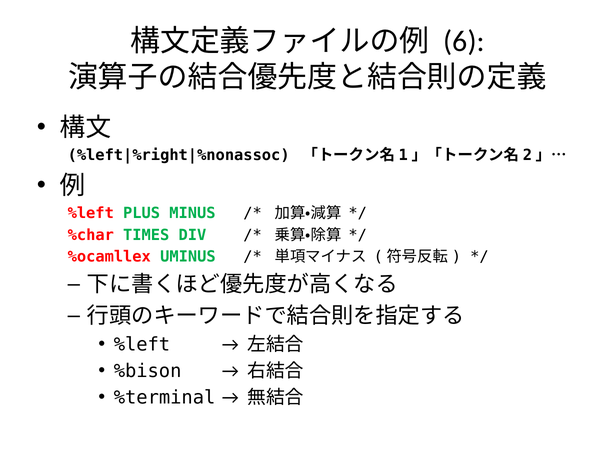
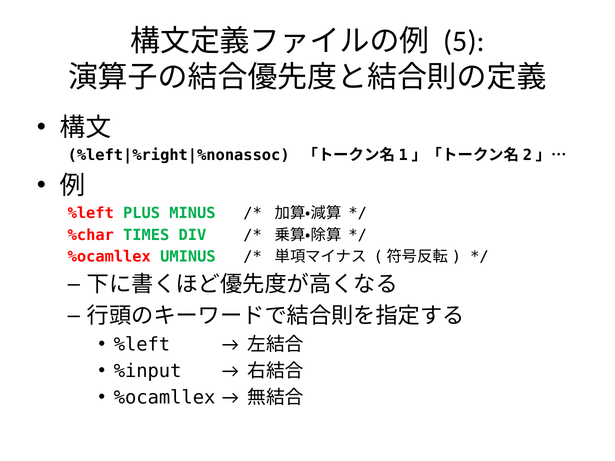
6: 6 -> 5 (464, 42)
%bison: %bison -> %input (148, 371)
%terminal: %terminal -> %ocamllex (165, 398)
